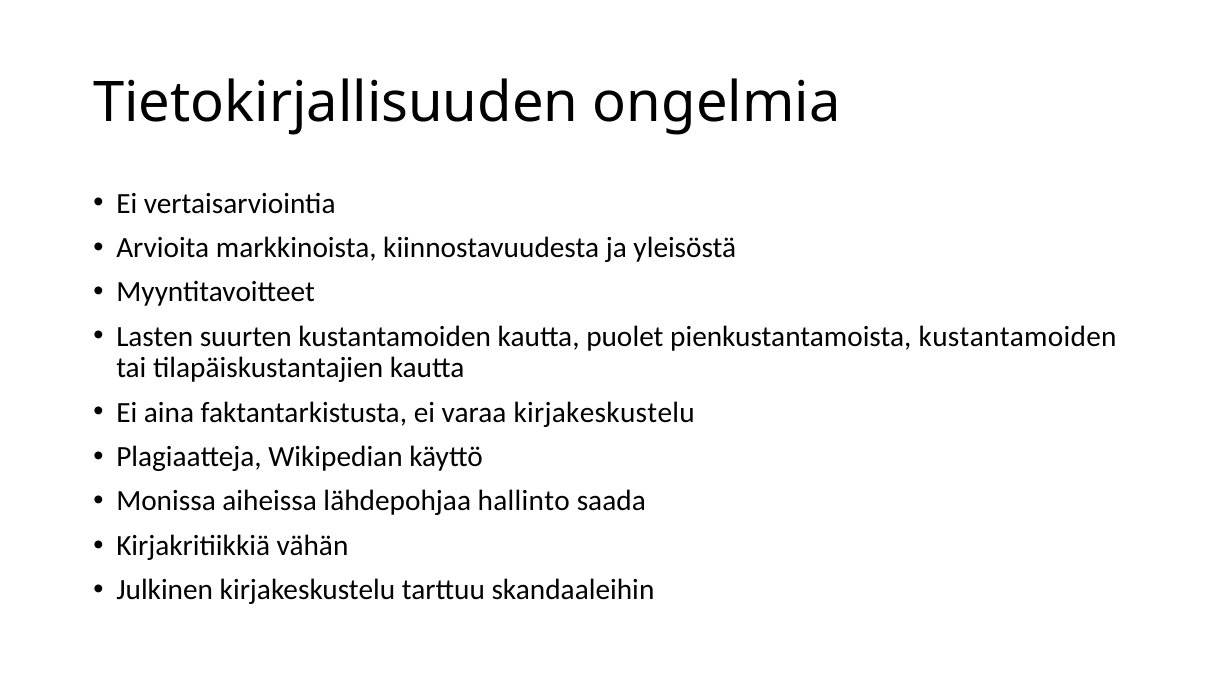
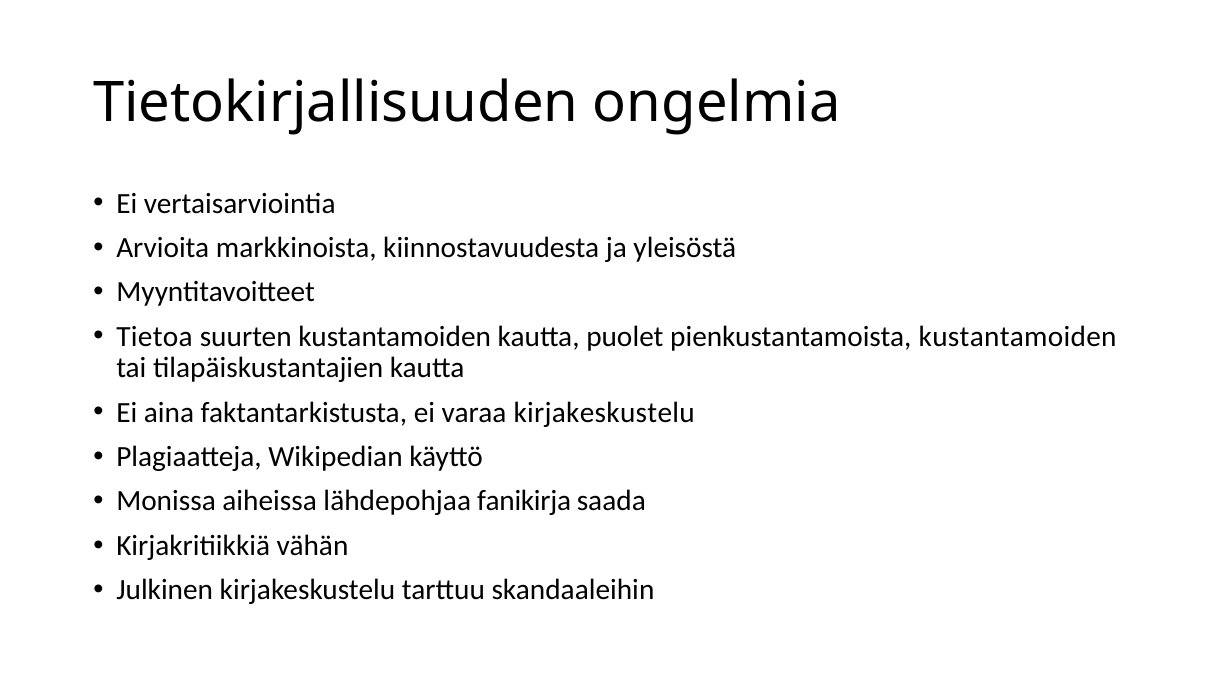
Lasten: Lasten -> Tietoa (155, 337)
hallinto: hallinto -> fanikirja (524, 502)
